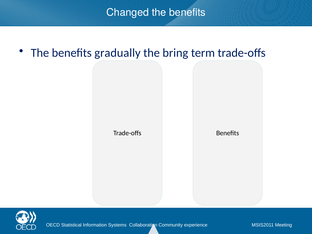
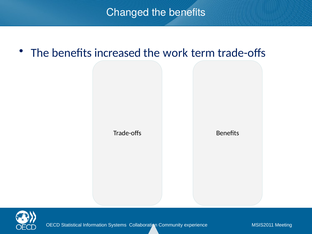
gradually: gradually -> increased (118, 53)
bring: bring -> work (175, 53)
